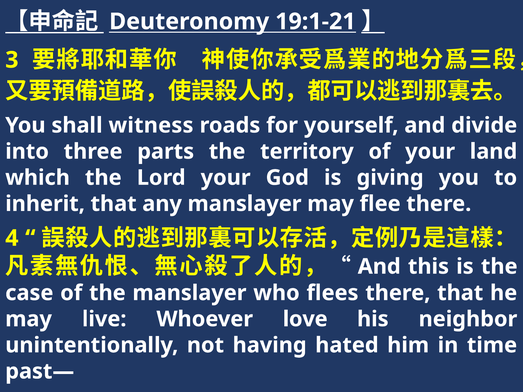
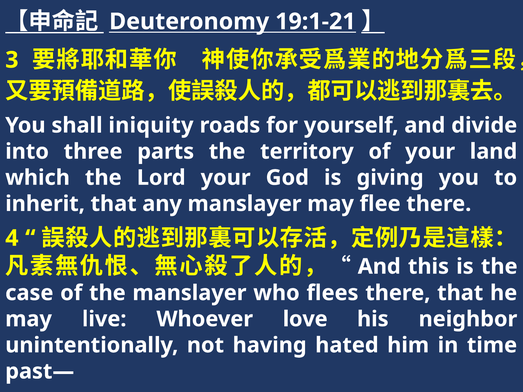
witness: witness -> iniquity (151, 125)
